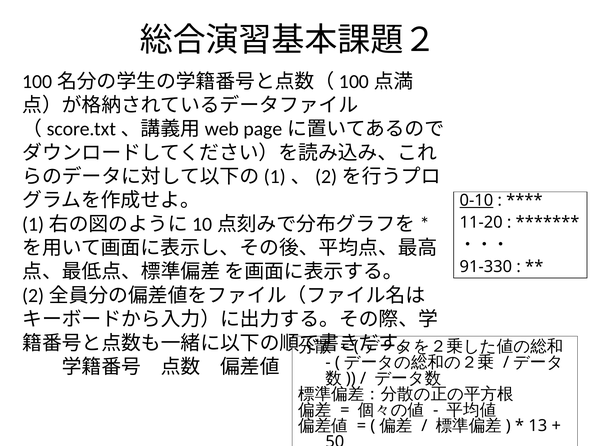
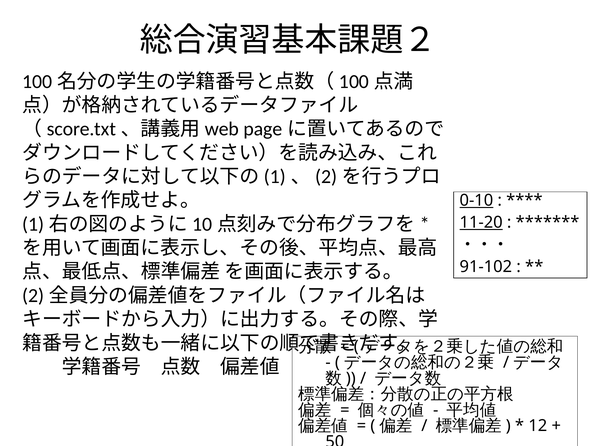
11-20 underline: none -> present (481, 222)
91-330: 91-330 -> 91-102 (486, 267)
13: 13 -> 12 (538, 425)
